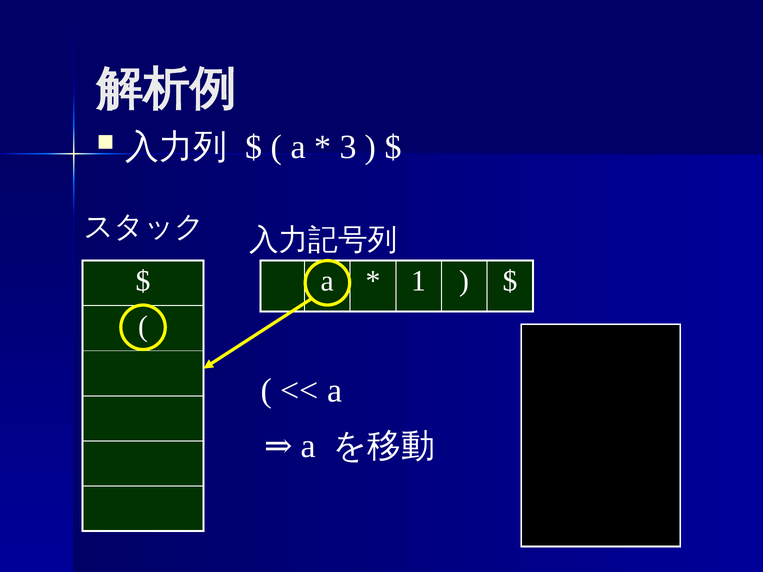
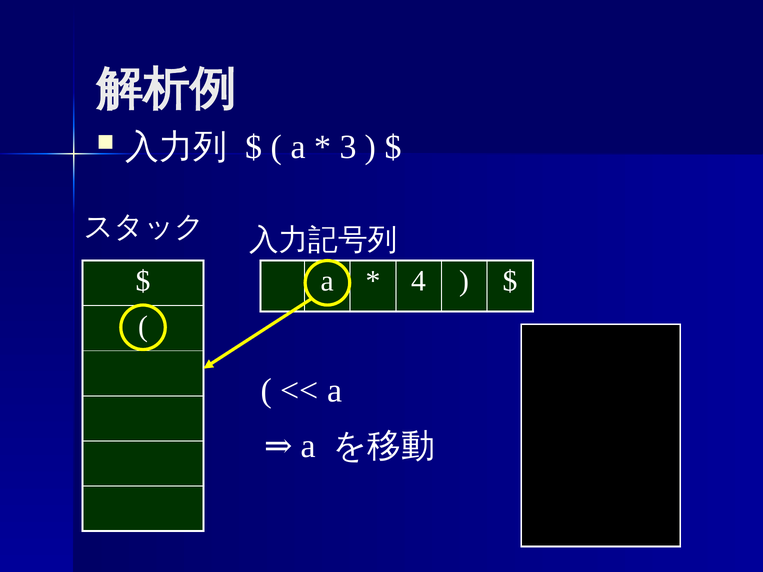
1: 1 -> 4 (419, 281)
